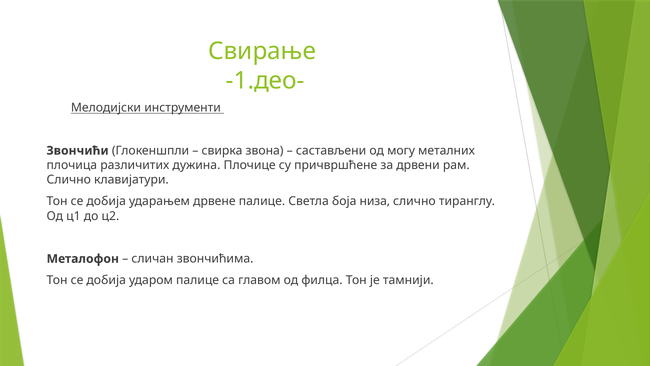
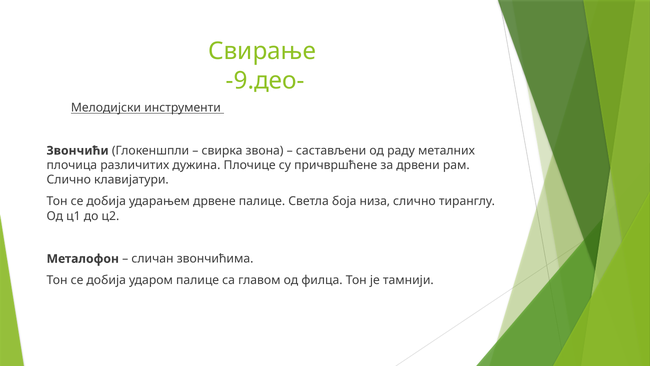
-1.део-: -1.део- -> -9.део- (265, 81)
могу: могу -> раду (401, 150)
